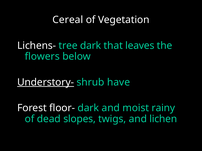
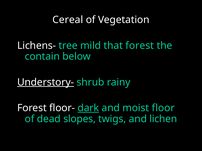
tree dark: dark -> mild (91, 46)
that leaves: leaves -> forest (140, 46)
flowers: flowers -> contain (42, 57)
have: have -> rainy (119, 82)
dark underline: none -> present (88, 108)
rainy: rainy -> floor (163, 108)
